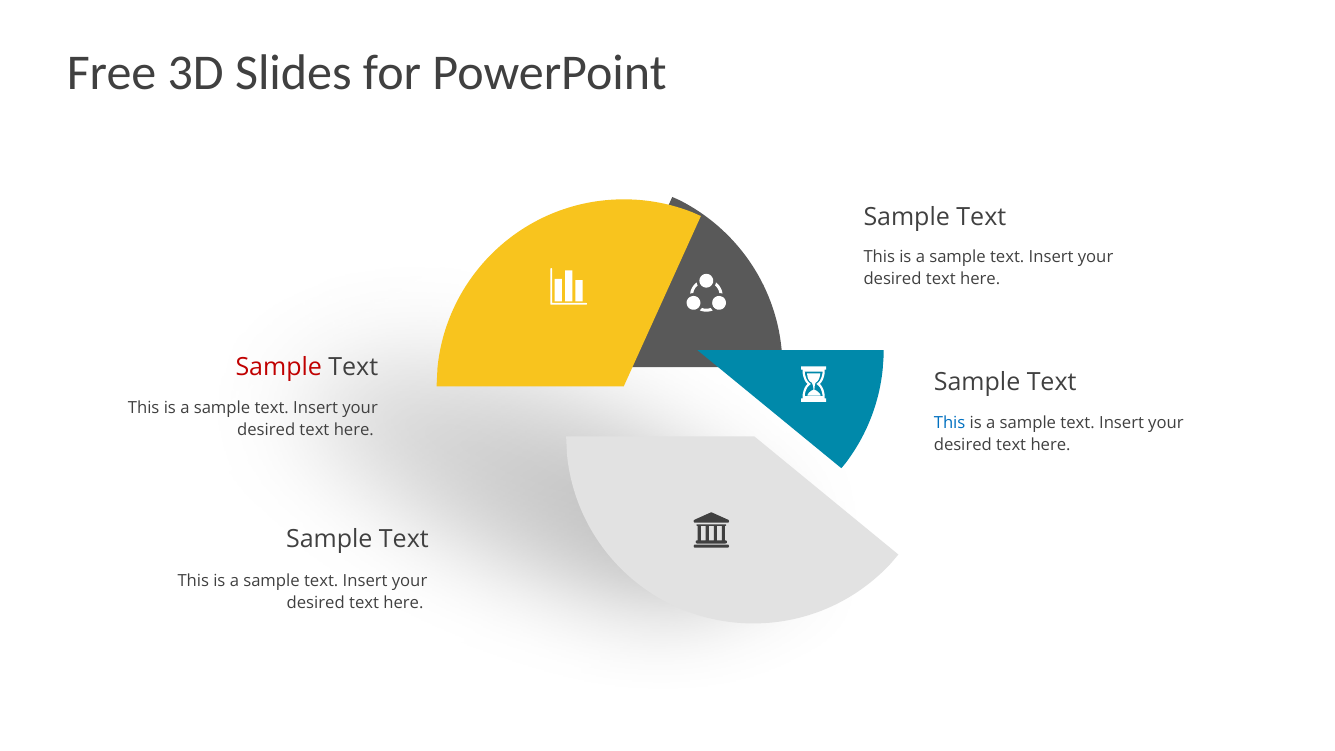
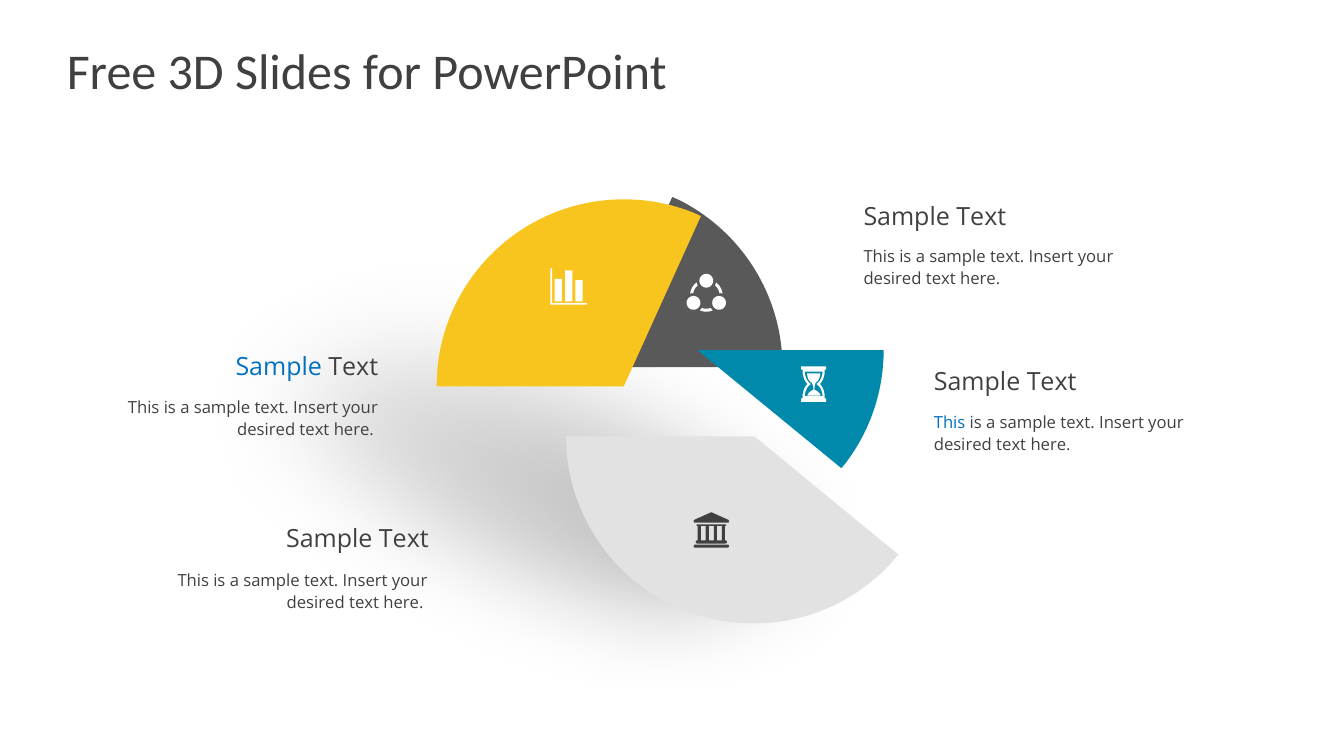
Sample colour: red -> blue (279, 368)
